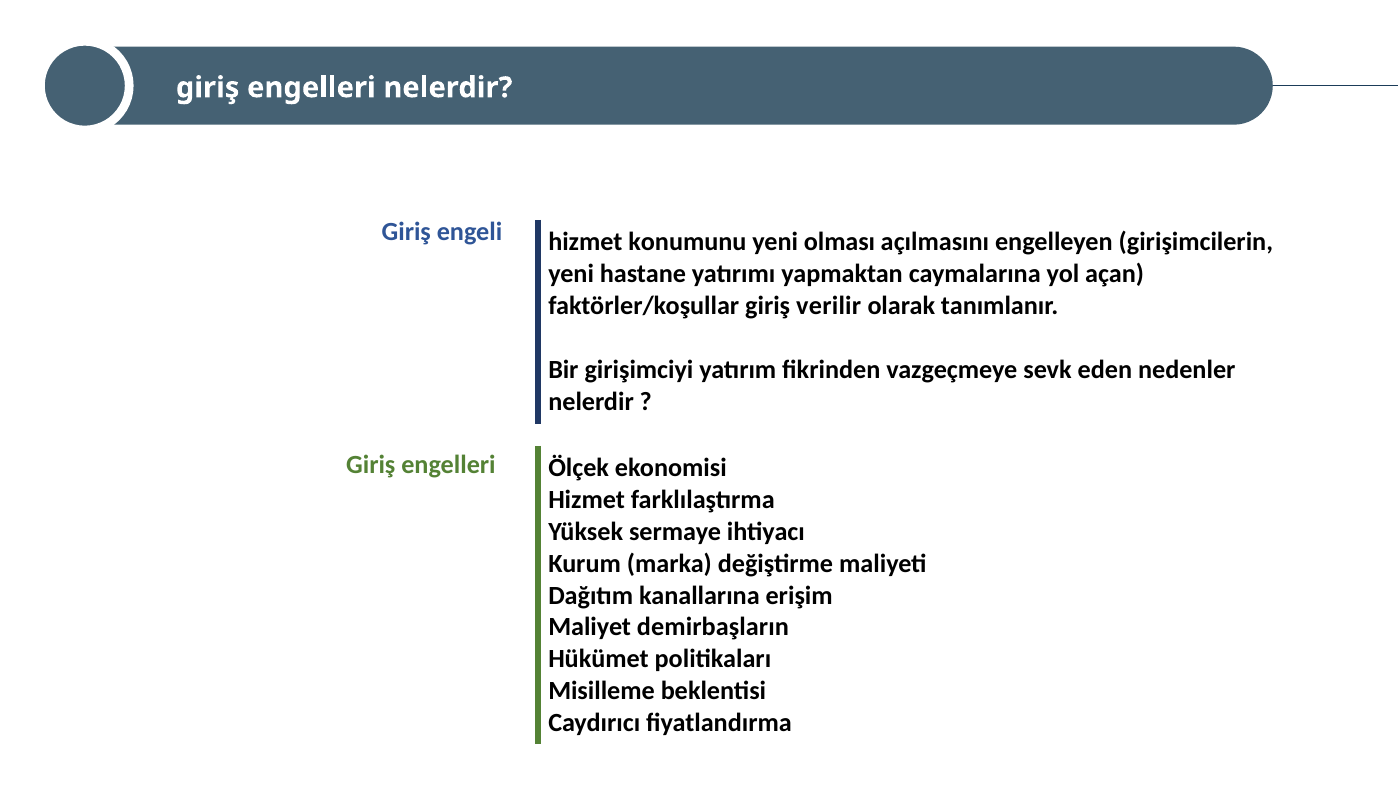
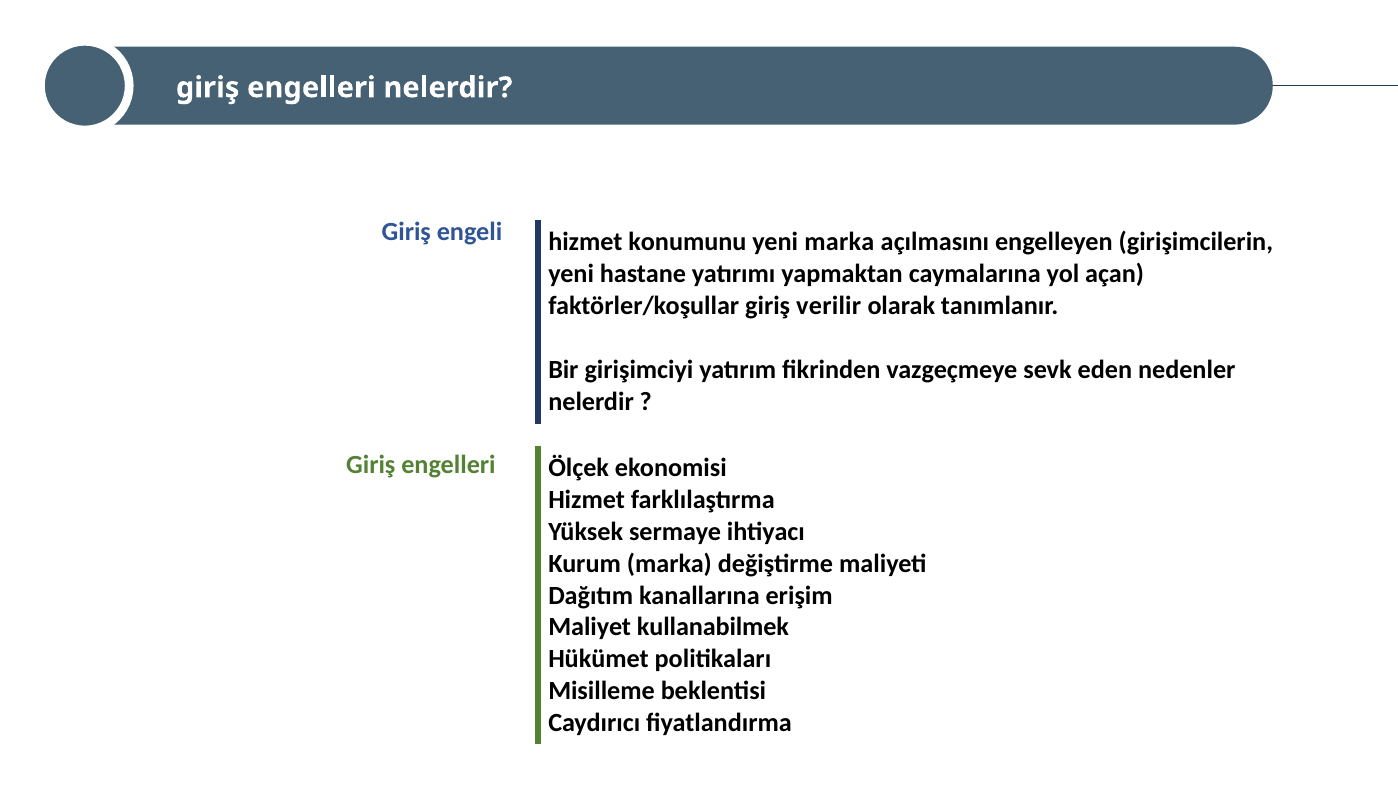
yeni olması: olması -> marka (839, 242)
demirbaşların: demirbaşların -> kullanabilmek (713, 628)
